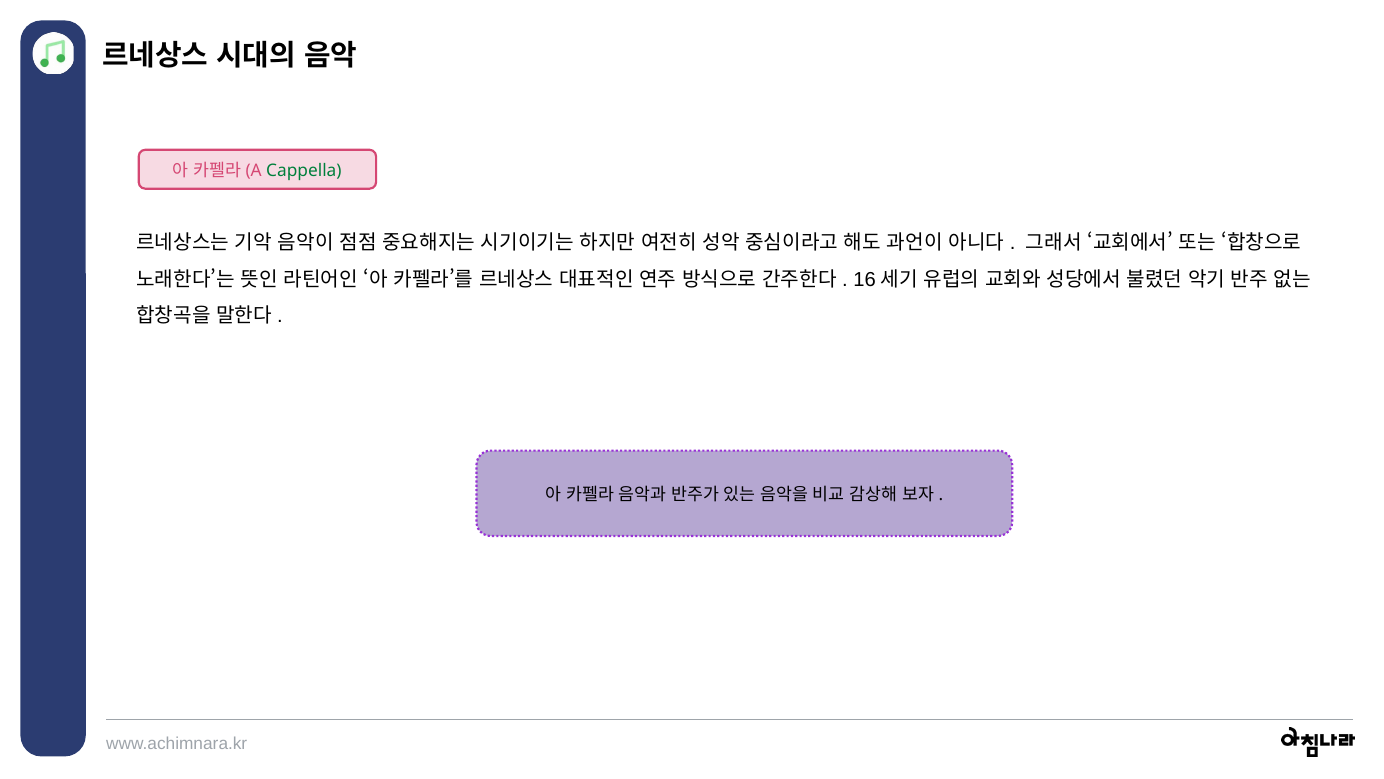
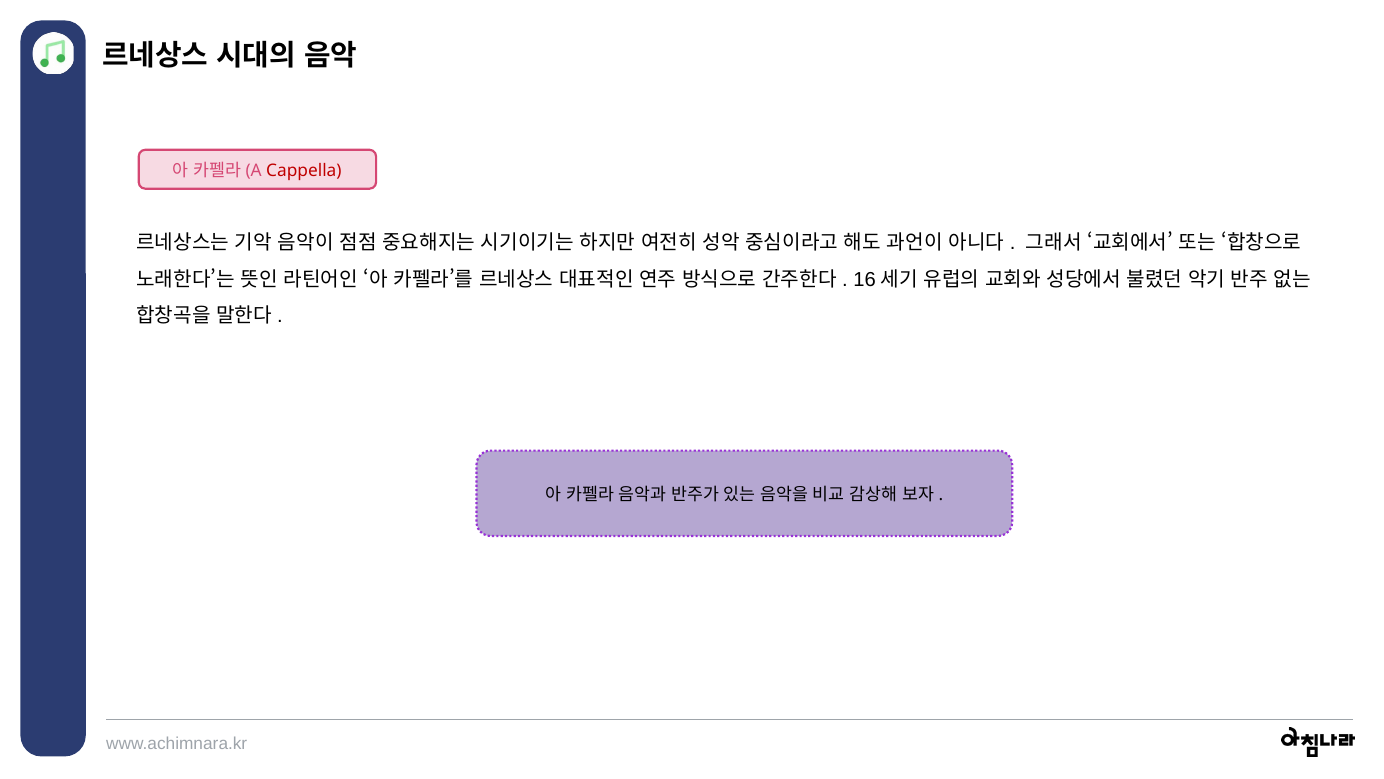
Cappella colour: green -> red (304, 170)
